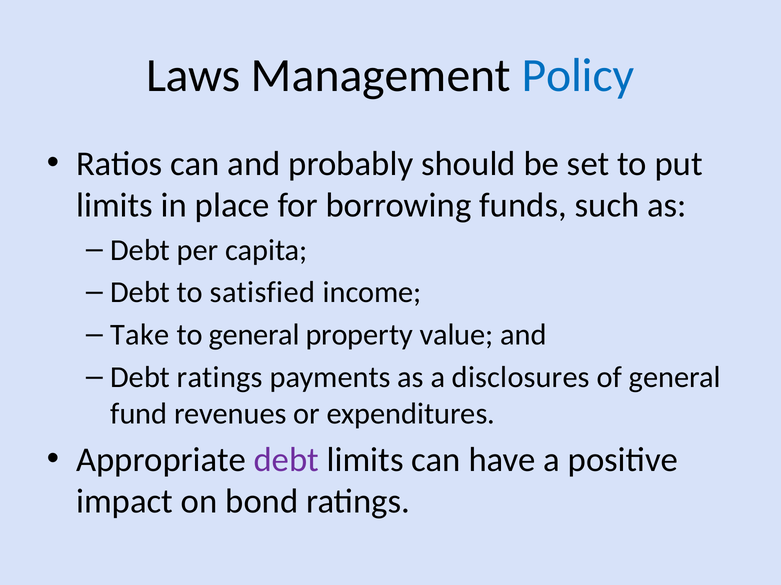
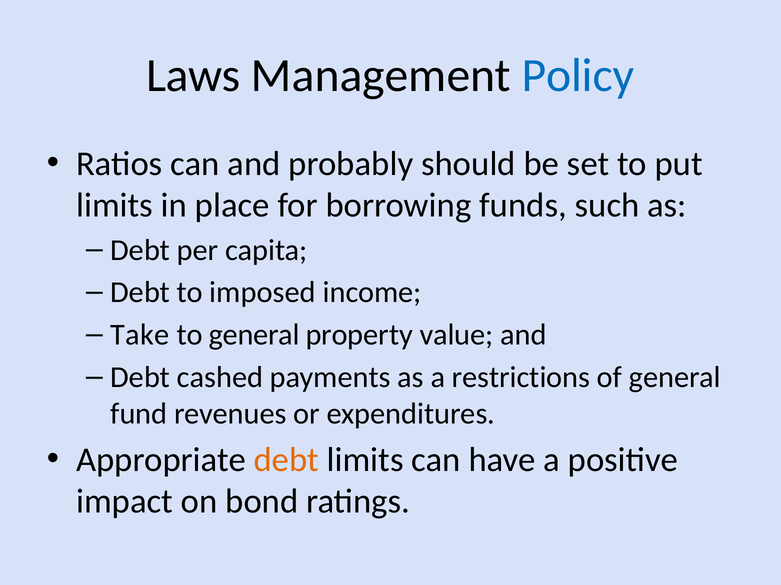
satisfied: satisfied -> imposed (263, 293)
Debt ratings: ratings -> cashed (220, 378)
disclosures: disclosures -> restrictions (521, 378)
debt colour: purple -> orange (286, 460)
